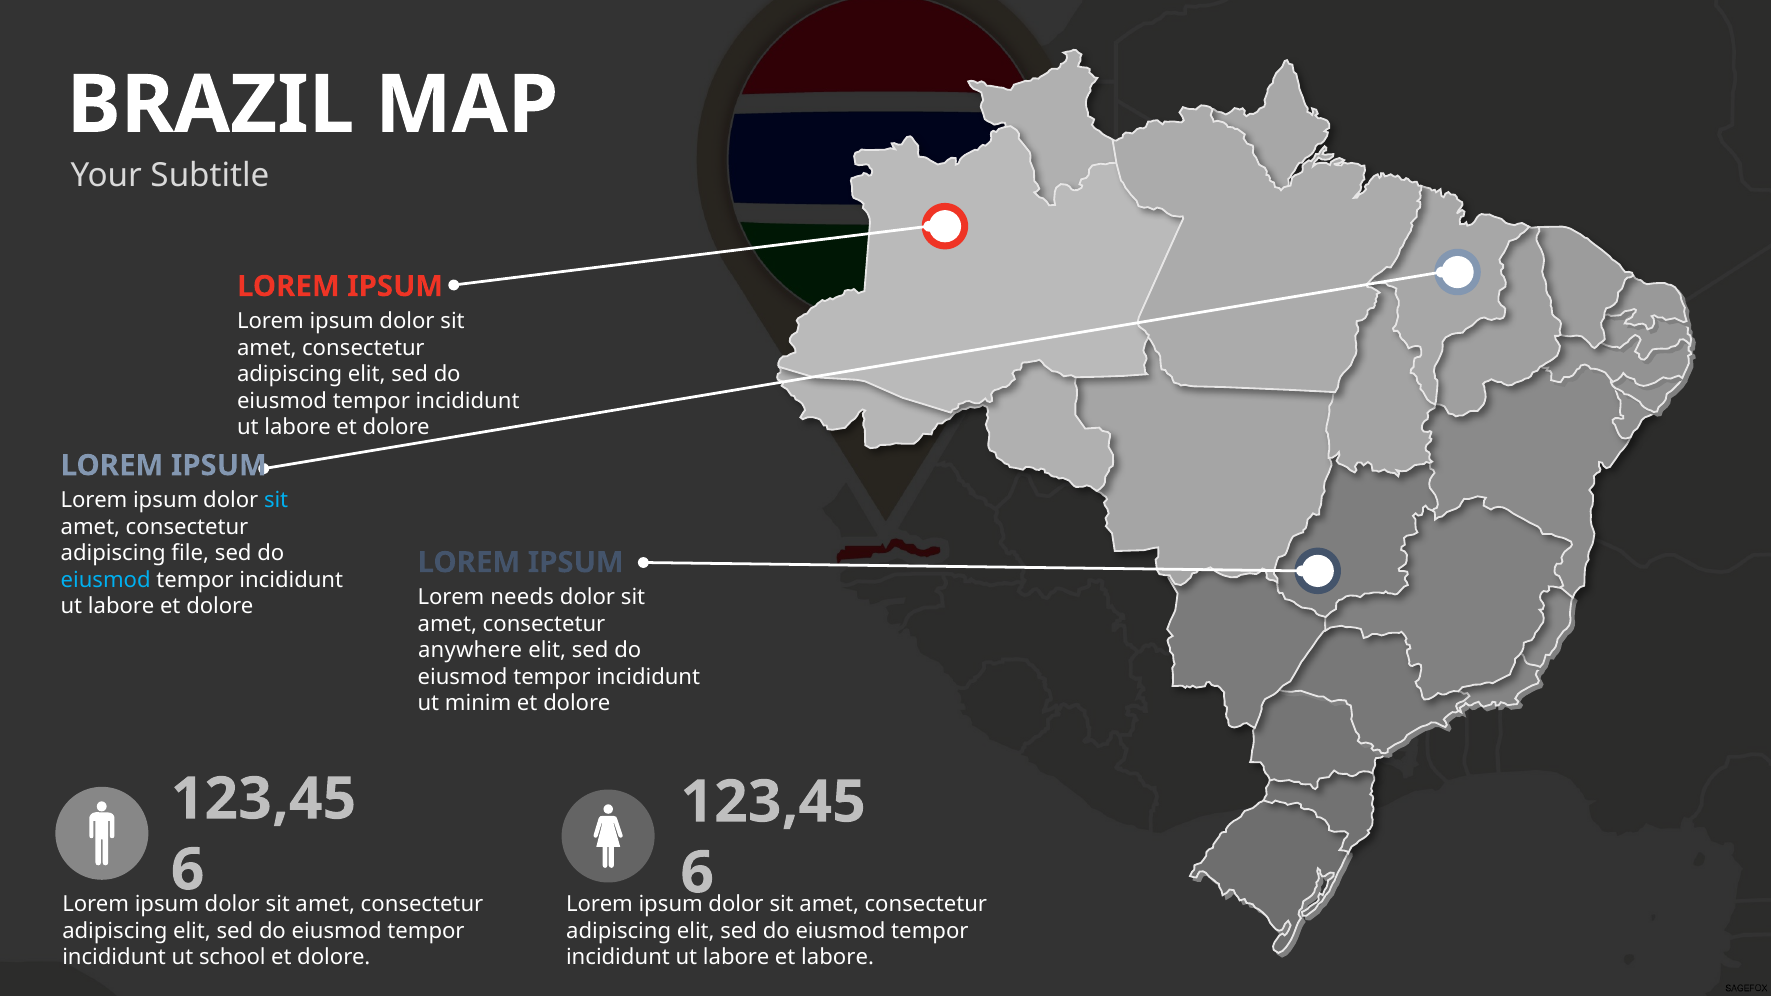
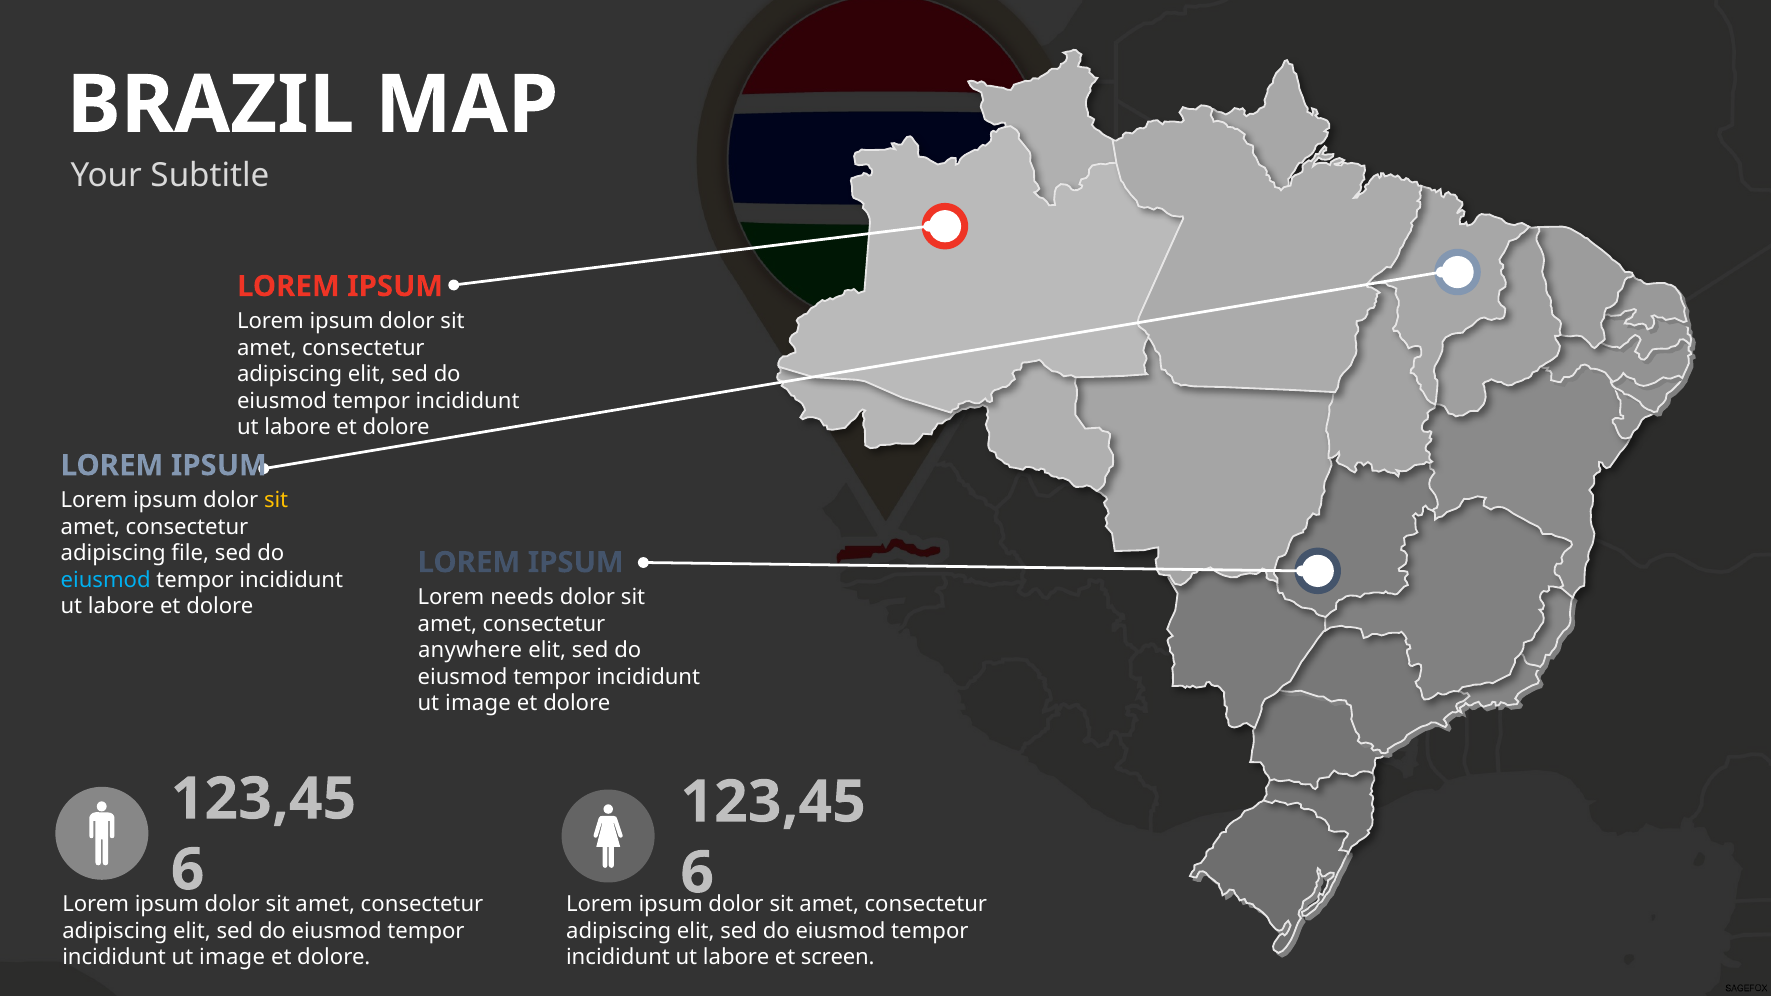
sit colour: light blue -> yellow (276, 501)
minim: minim -> image (478, 704)
school: school -> image (232, 958)
et labore: labore -> screen (838, 958)
